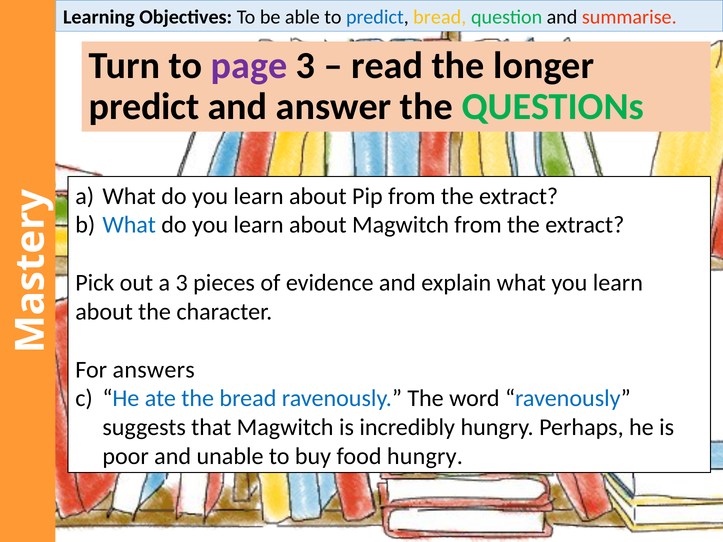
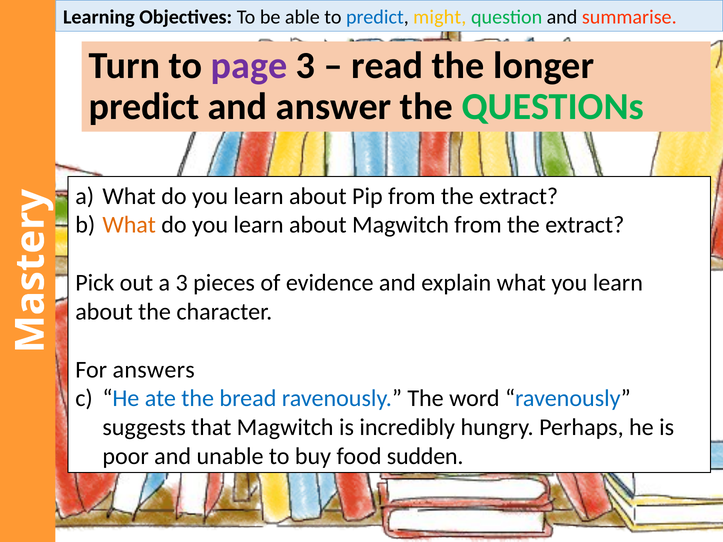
predict bread: bread -> might (440, 17)
What colour: blue -> orange (129, 225)
food hungry: hungry -> sudden (425, 457)
